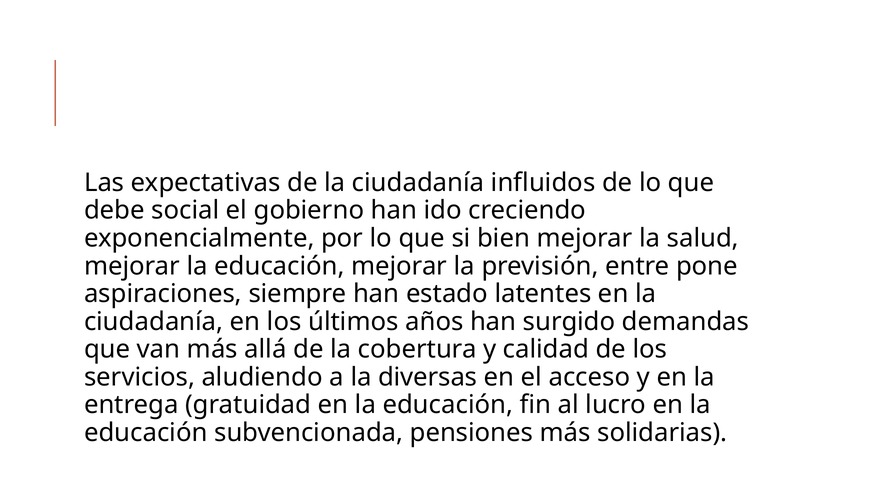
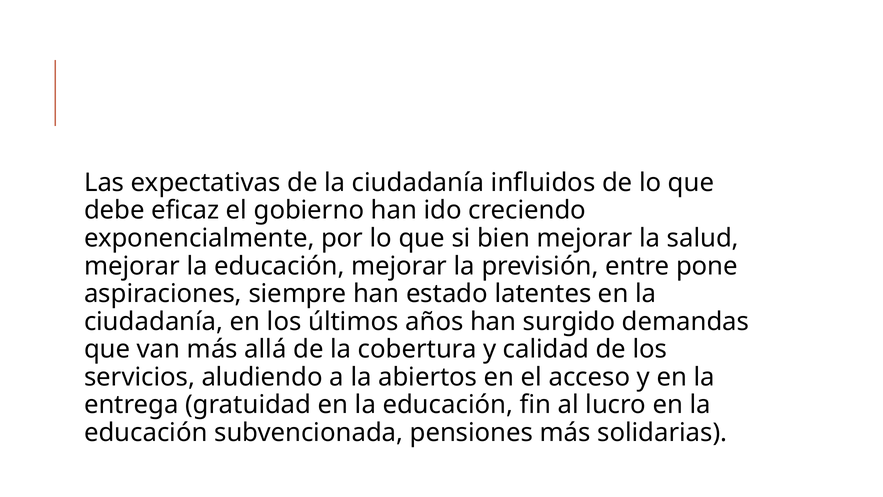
social: social -> eficaz (185, 210)
diversas: diversas -> abiertos (428, 377)
